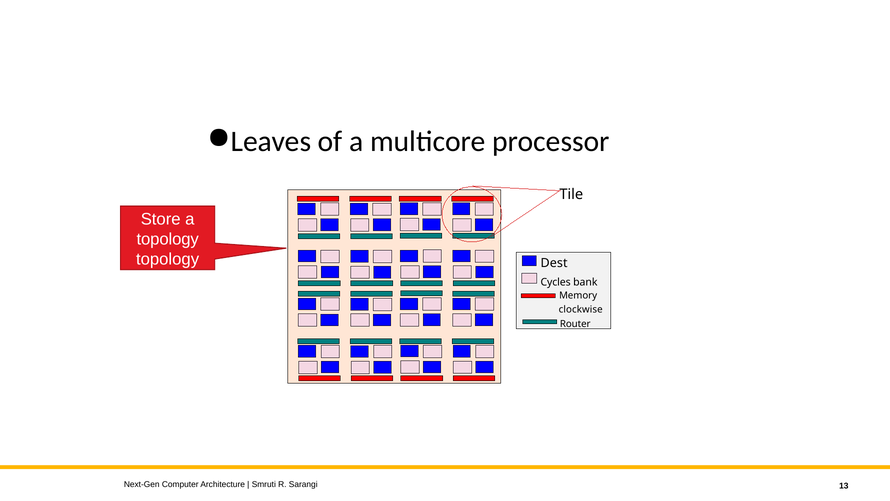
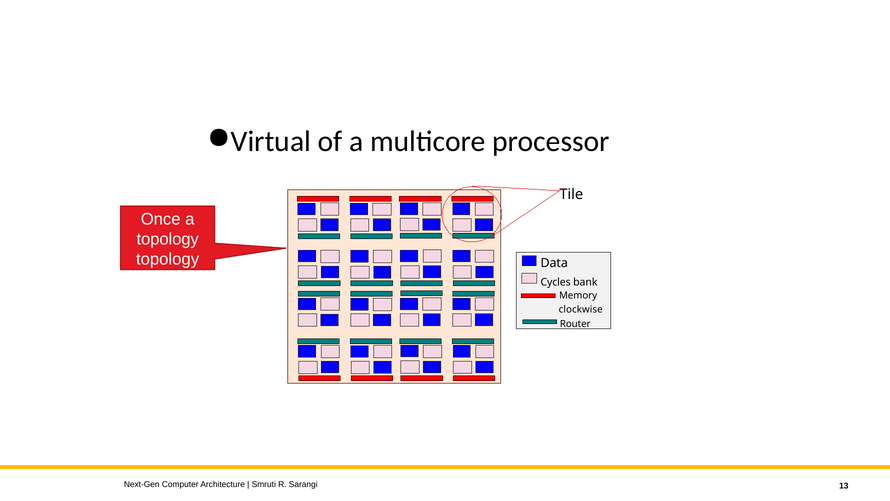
Leaves: Leaves -> Virtual (271, 141)
Store: Store -> Once (161, 219)
Dest: Dest -> Data (554, 263)
